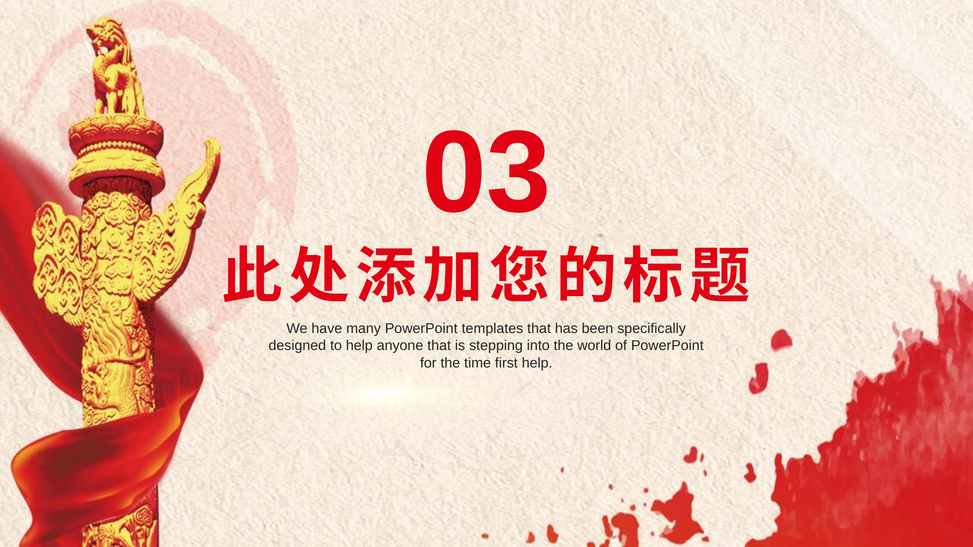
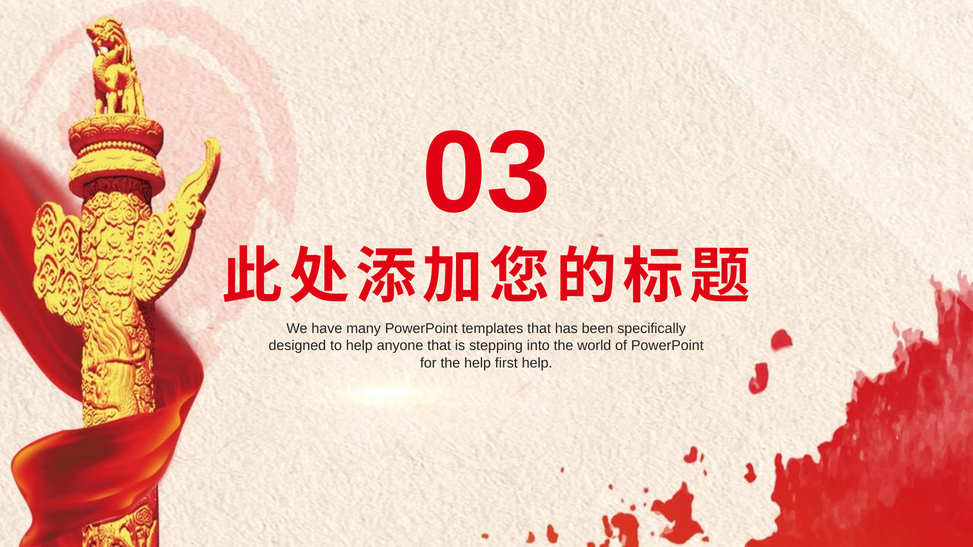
the time: time -> help (478, 363)
